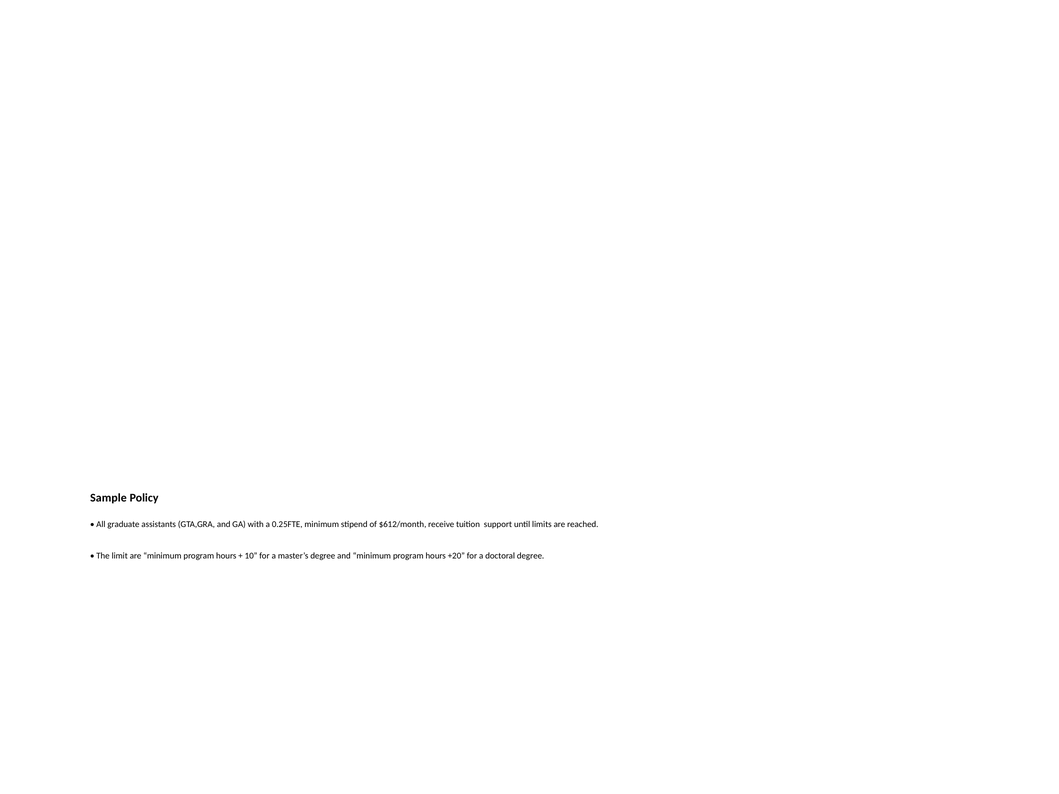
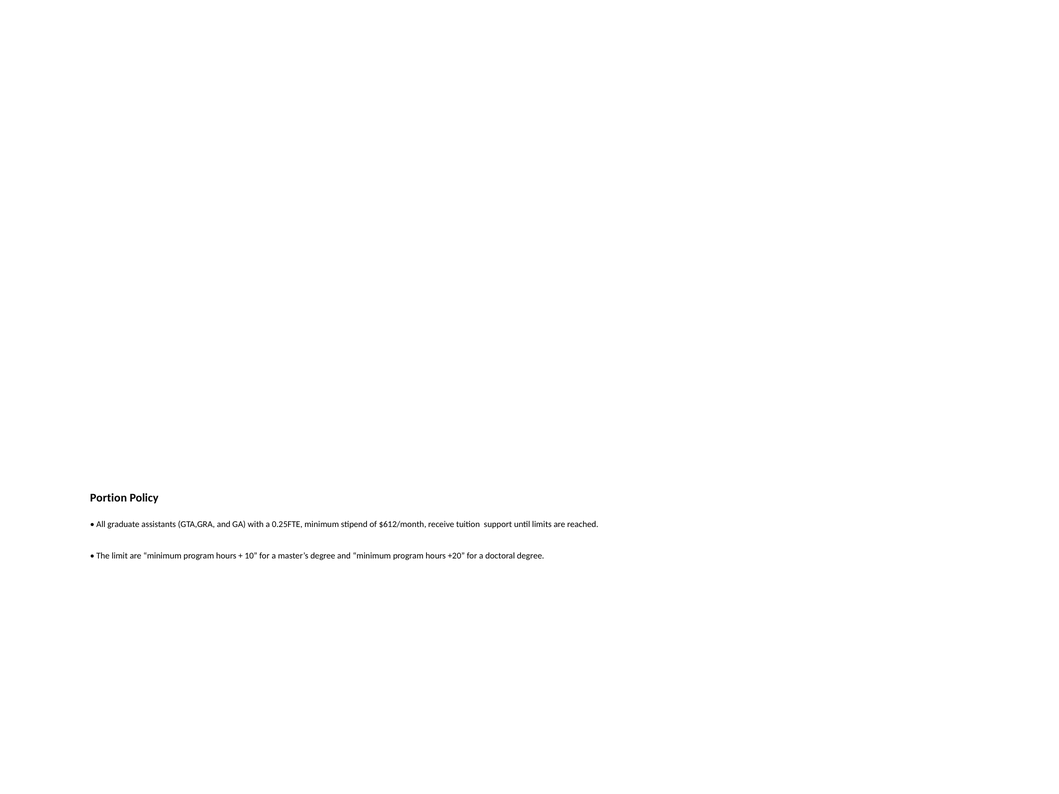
Sample: Sample -> Portion (108, 498)
